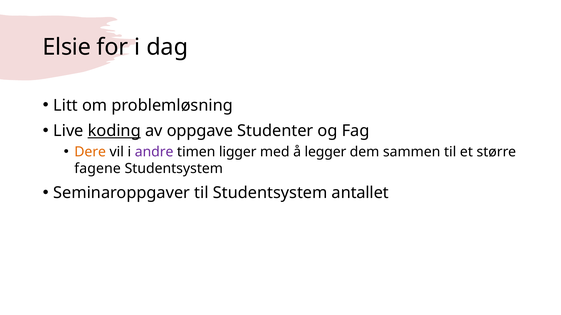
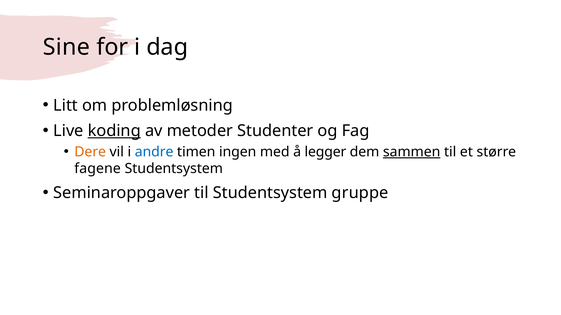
Elsie: Elsie -> Sine (66, 47)
oppgave: oppgave -> metoder (200, 131)
andre colour: purple -> blue (154, 152)
ligger: ligger -> ingen (238, 152)
sammen underline: none -> present (412, 152)
antallet: antallet -> gruppe (360, 193)
